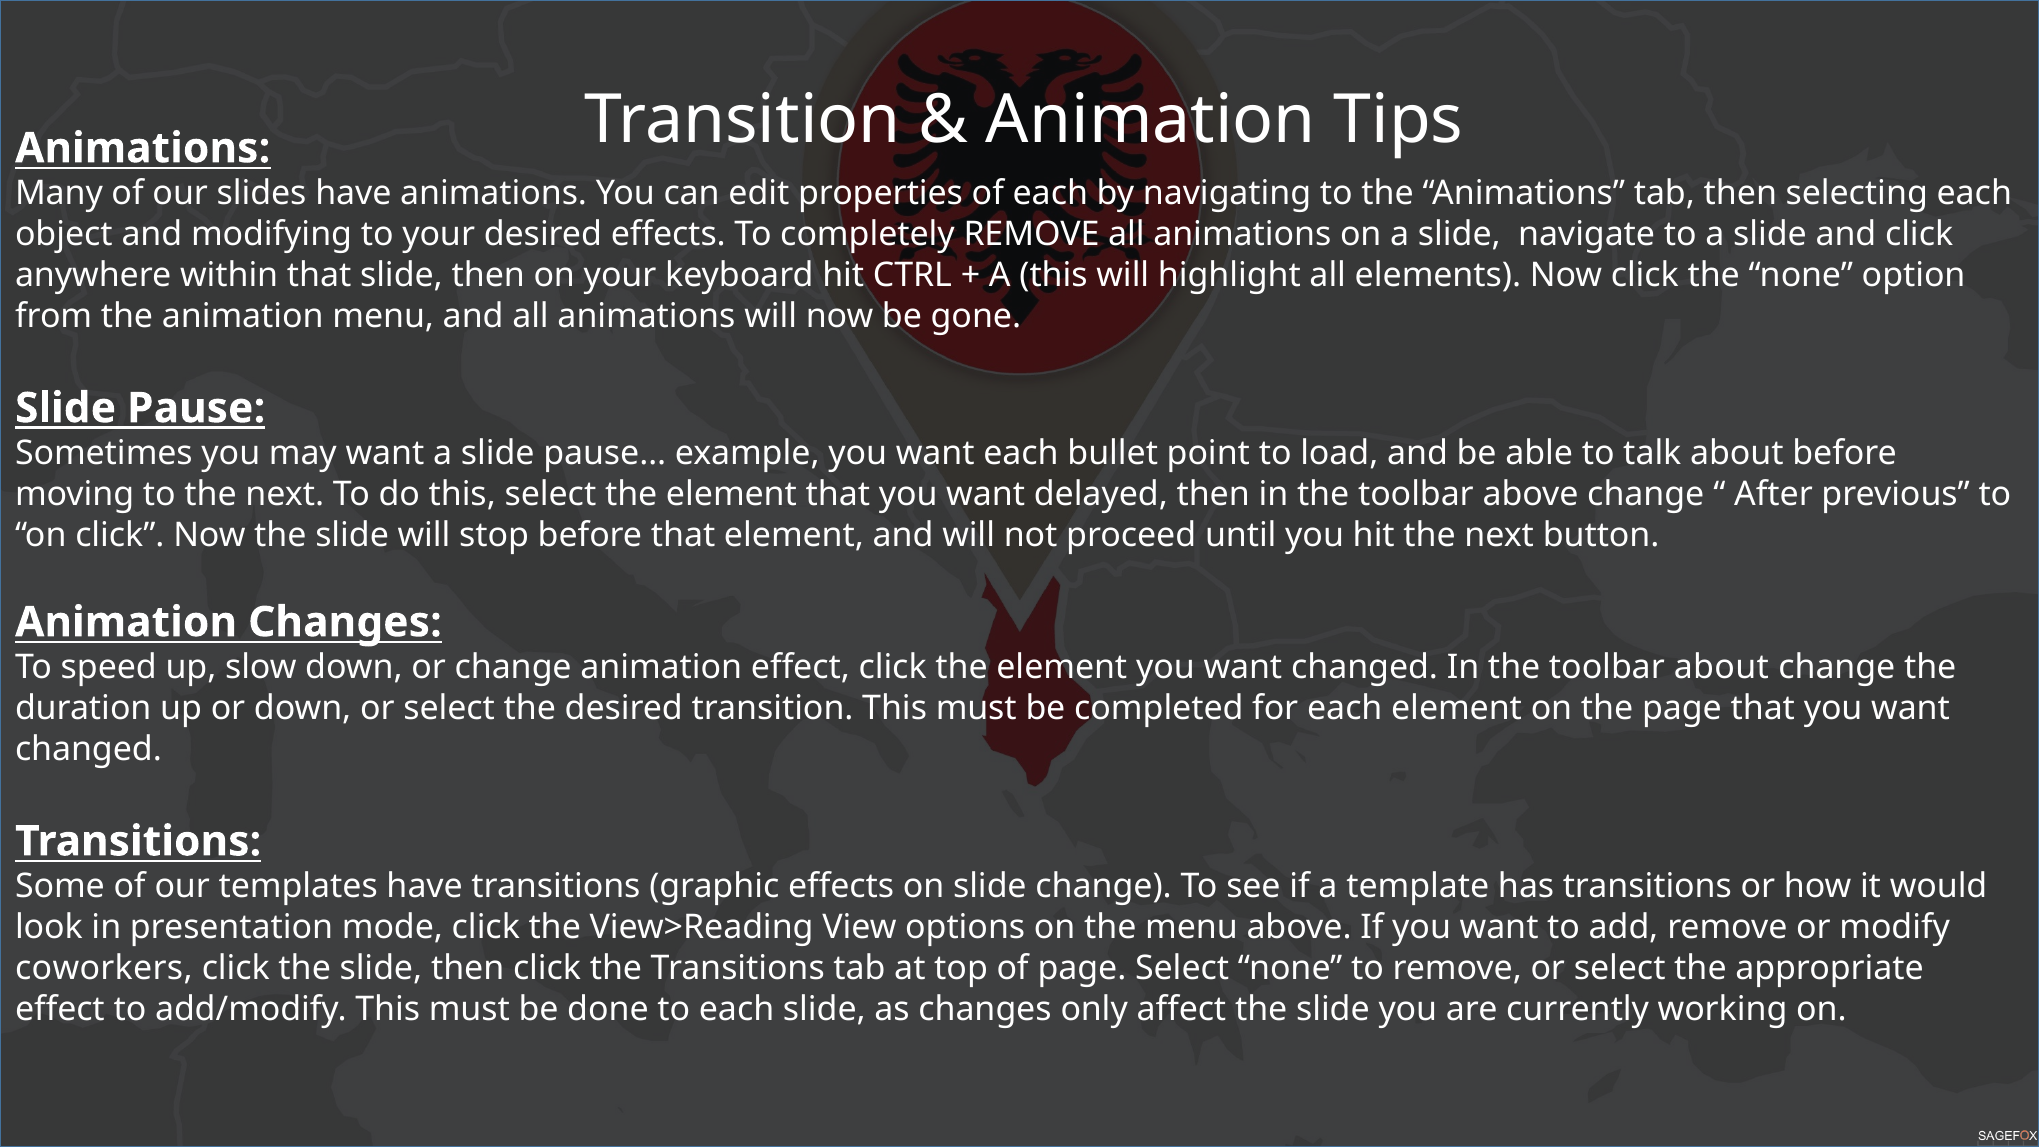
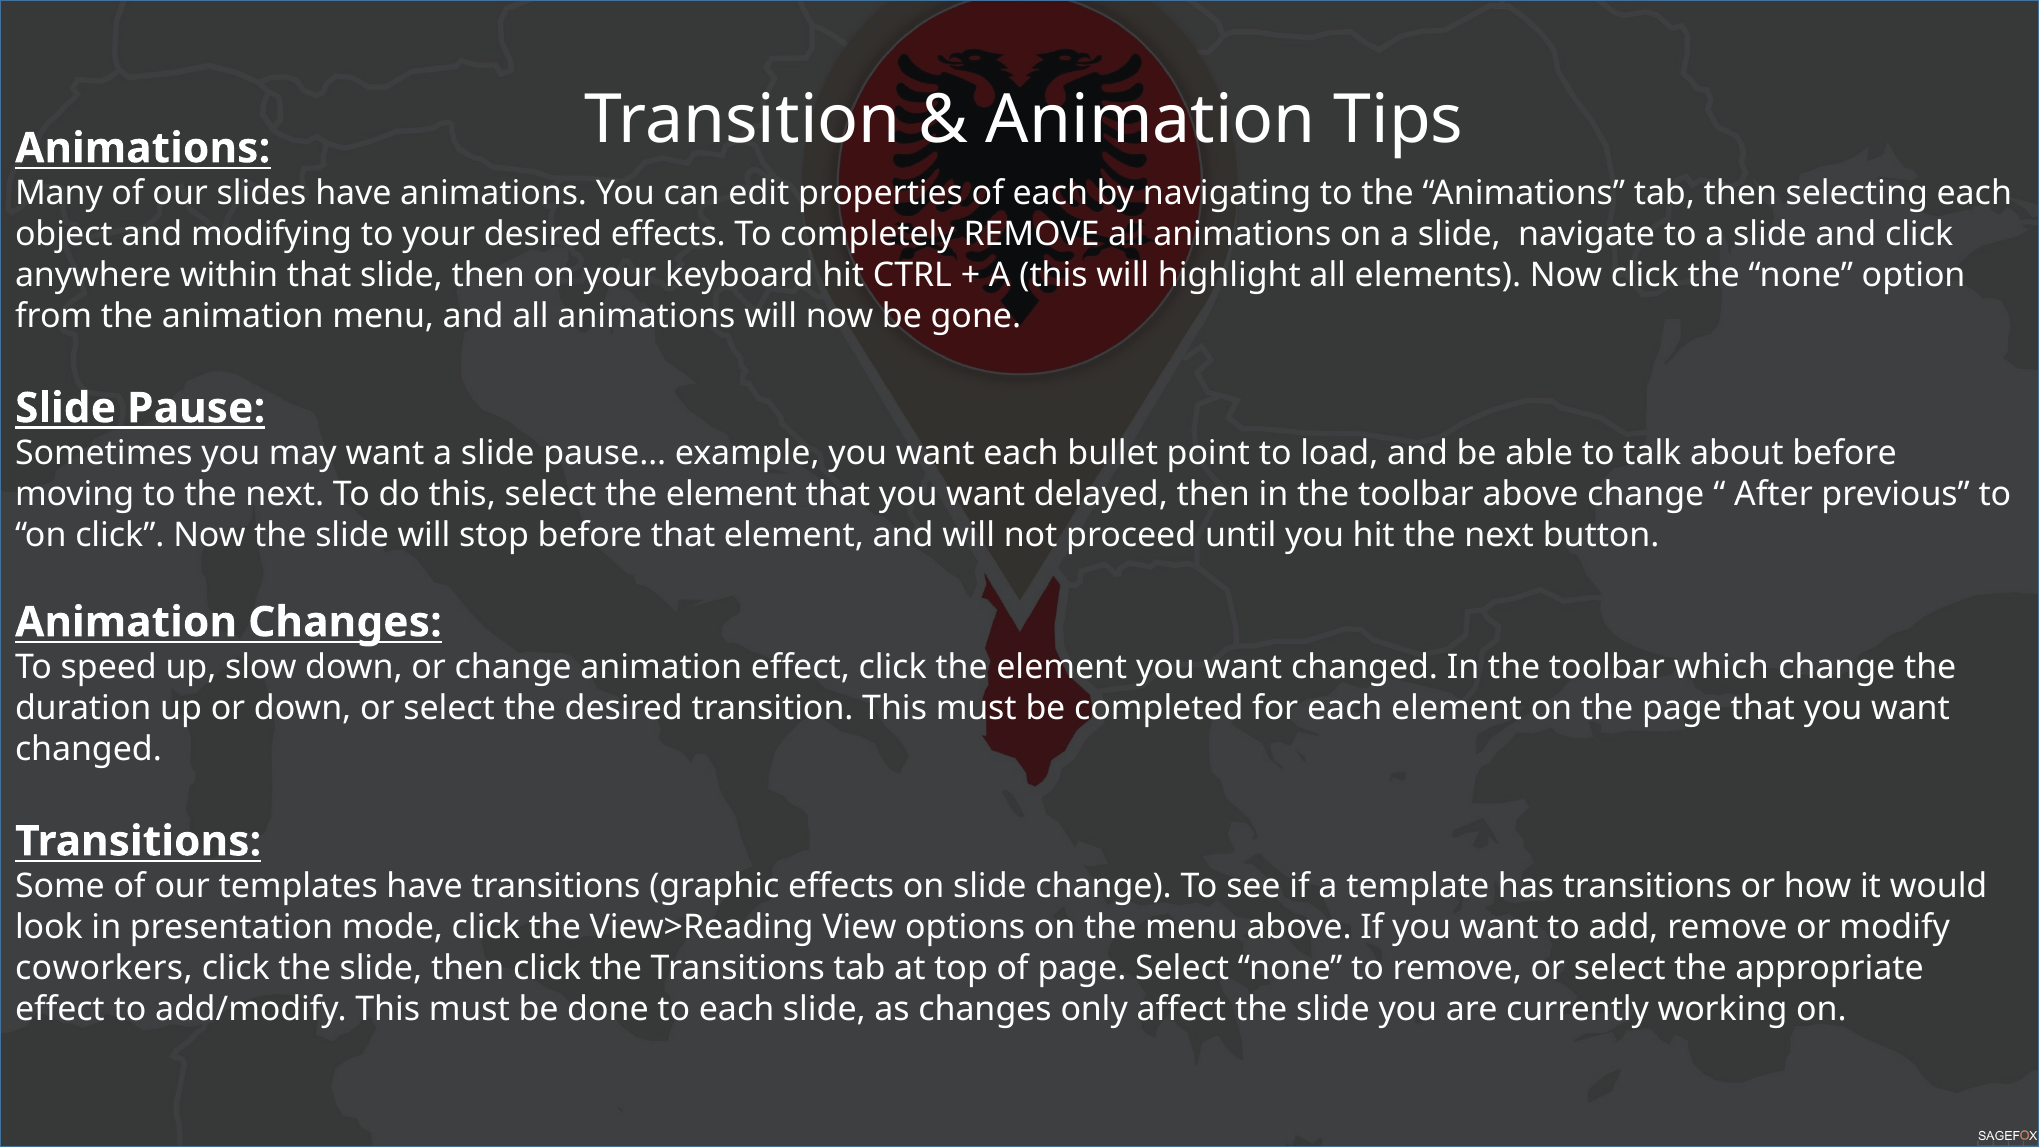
toolbar about: about -> which (1721, 667)
